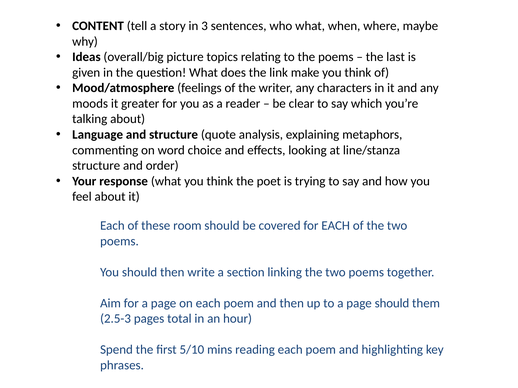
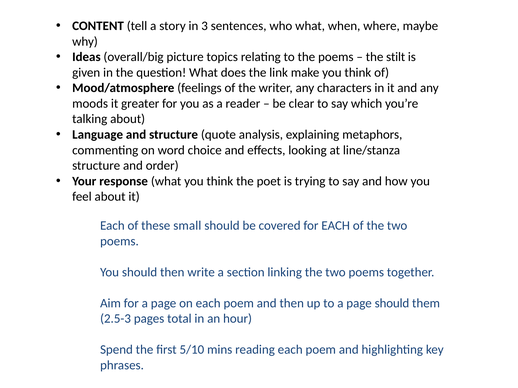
last: last -> stilt (396, 57)
room: room -> small (187, 226)
